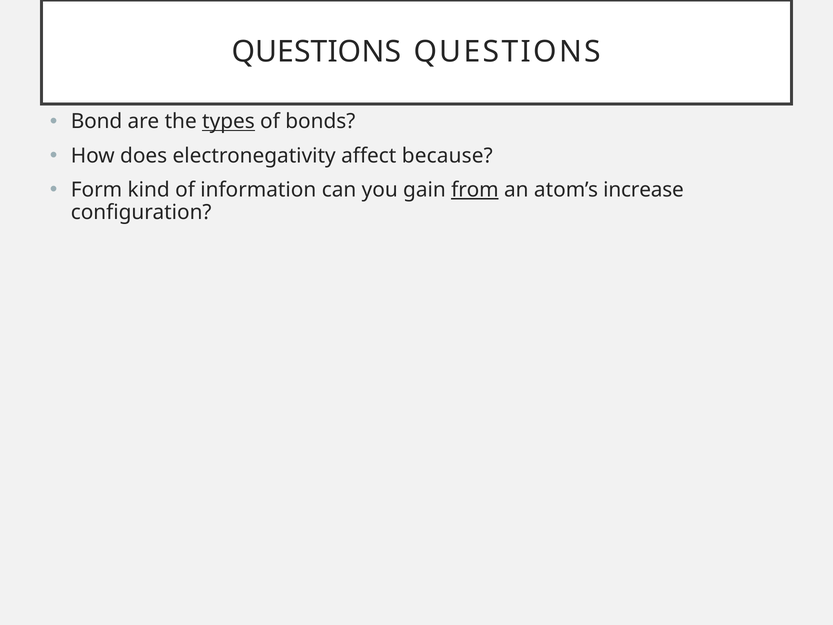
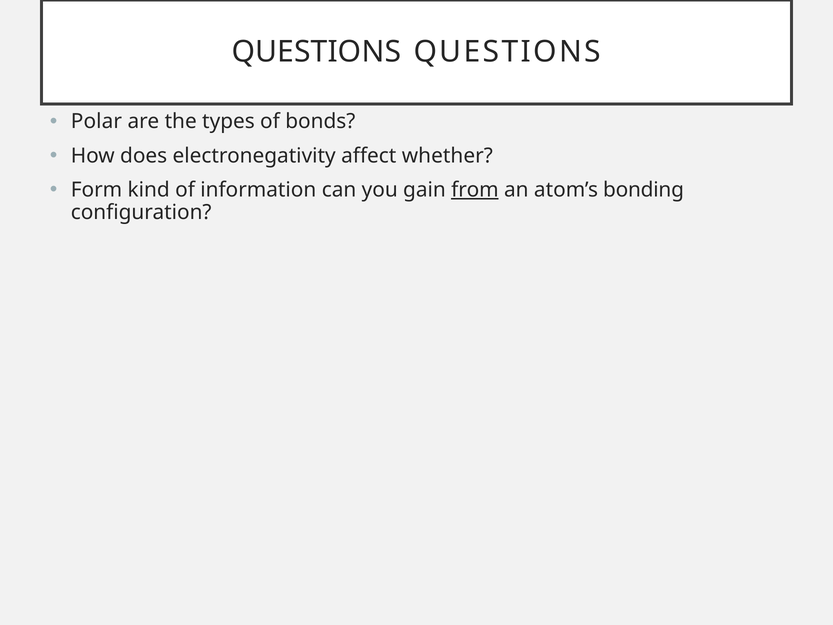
Bond: Bond -> Polar (96, 122)
types underline: present -> none (228, 122)
because: because -> whether (447, 156)
increase: increase -> bonding (644, 190)
